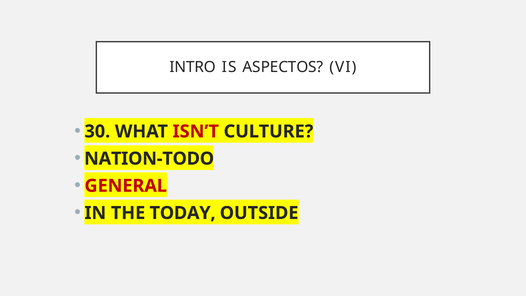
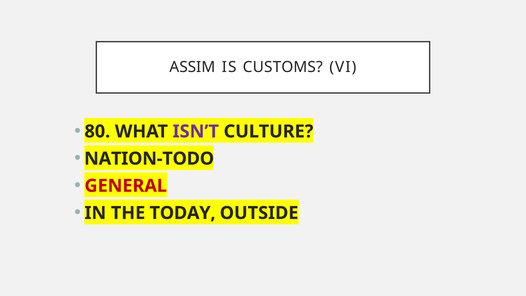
INTRO: INTRO -> ASSIM (193, 67)
ASPECTOS: ASPECTOS -> CUSTOMS (283, 67)
30: 30 -> 80 (97, 131)
ISN’T colour: red -> purple (196, 131)
